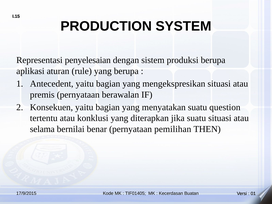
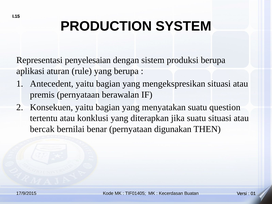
selama: selama -> bercak (42, 129)
pemilihan: pemilihan -> digunakan (173, 129)
